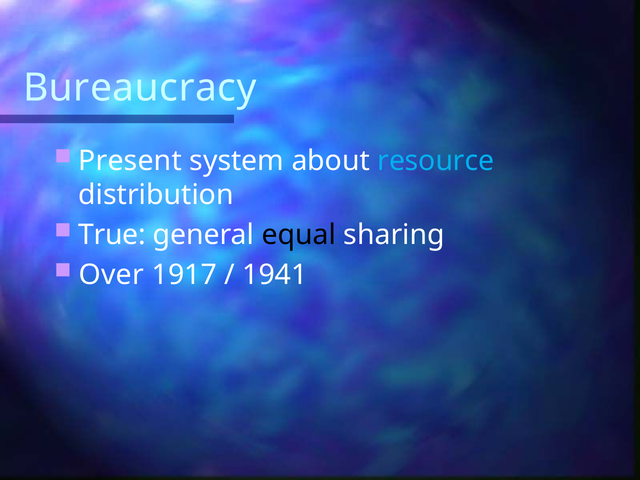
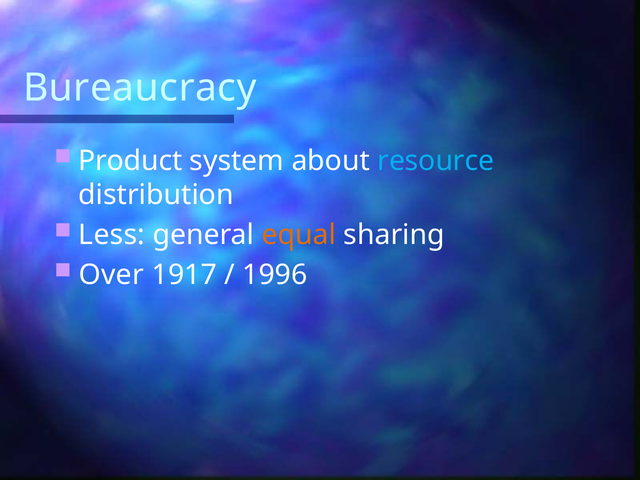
Present: Present -> Product (130, 161)
True: True -> Less (112, 235)
equal colour: black -> orange (299, 235)
1941: 1941 -> 1996 (275, 275)
